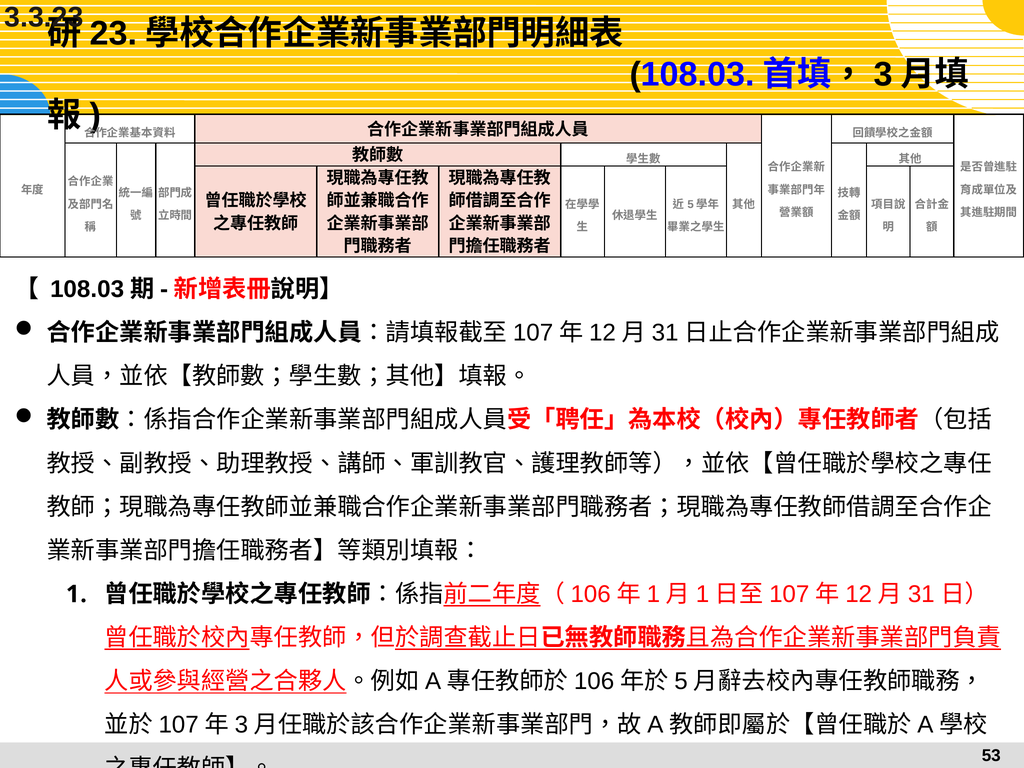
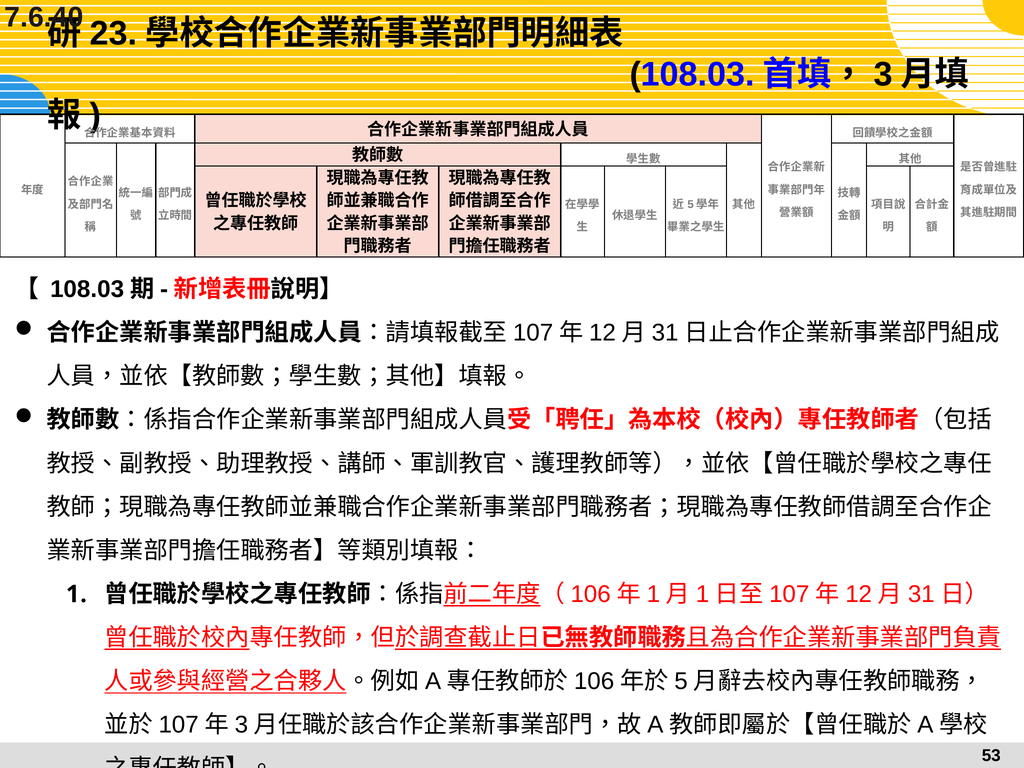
3.3.23: 3.3.23 -> 7.6.40 (44, 17)
